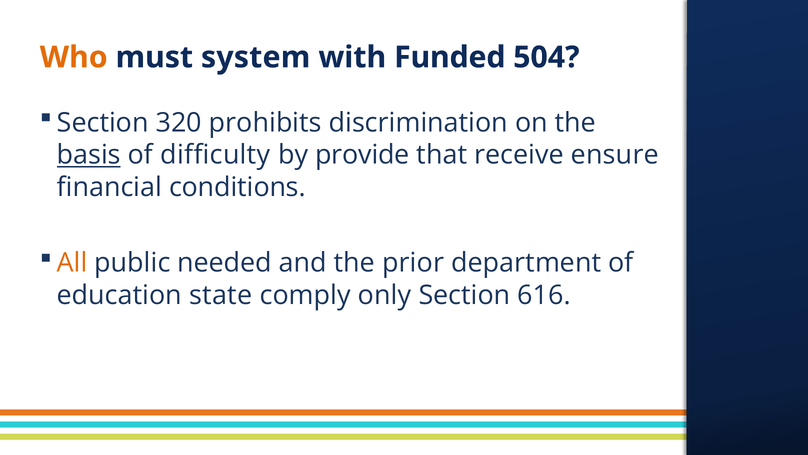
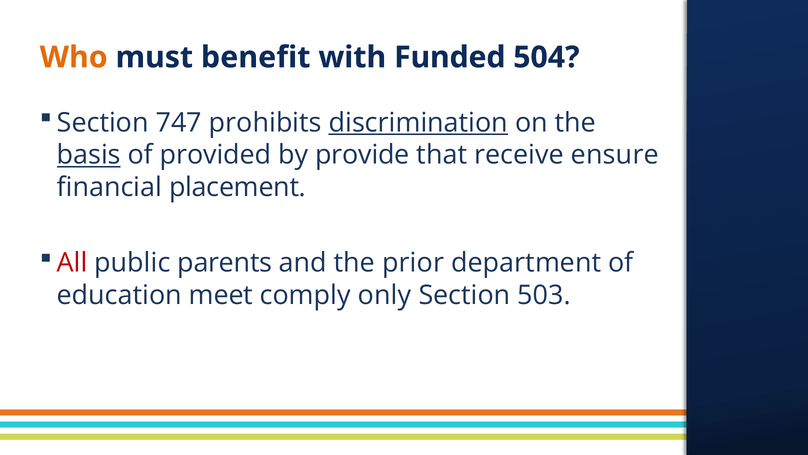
system: system -> benefit (256, 57)
320: 320 -> 747 (179, 123)
discrimination underline: none -> present (418, 123)
difficulty: difficulty -> provided (216, 155)
conditions: conditions -> placement (238, 187)
All colour: orange -> red (72, 263)
needed: needed -> parents (225, 263)
state: state -> meet (221, 295)
616: 616 -> 503 (544, 295)
